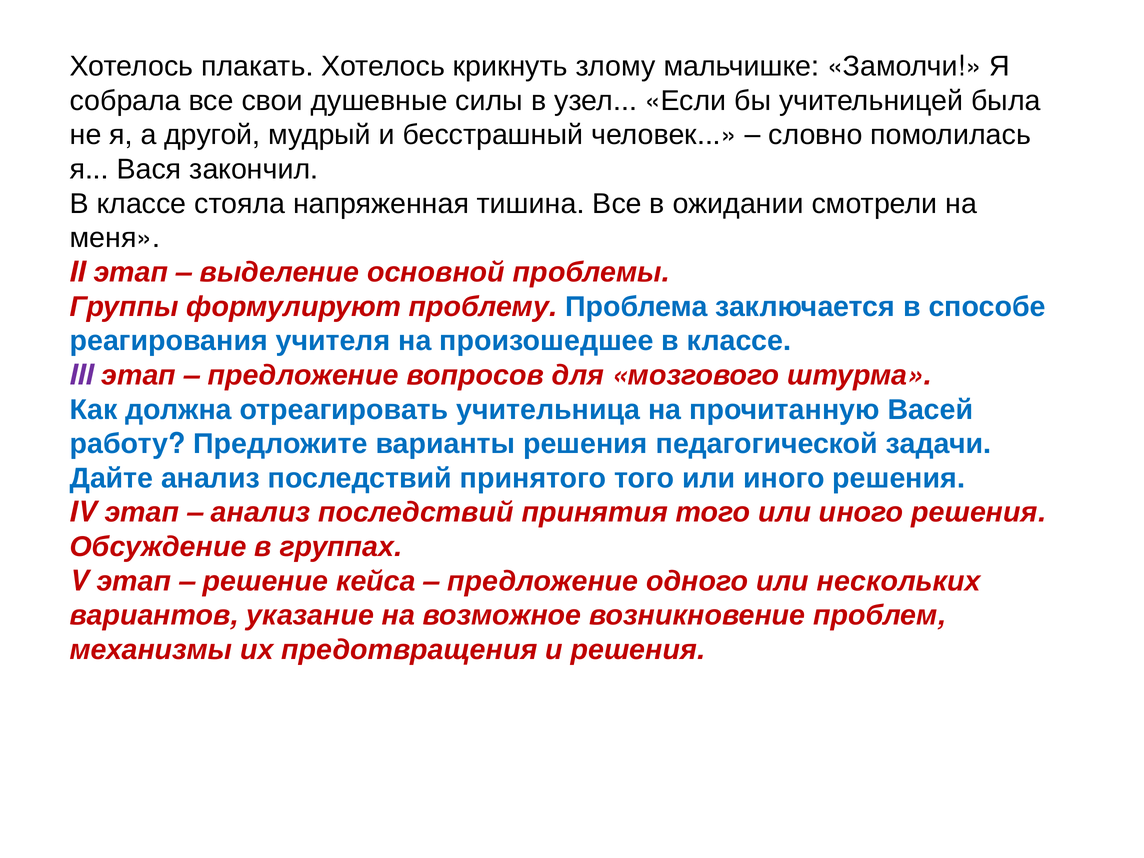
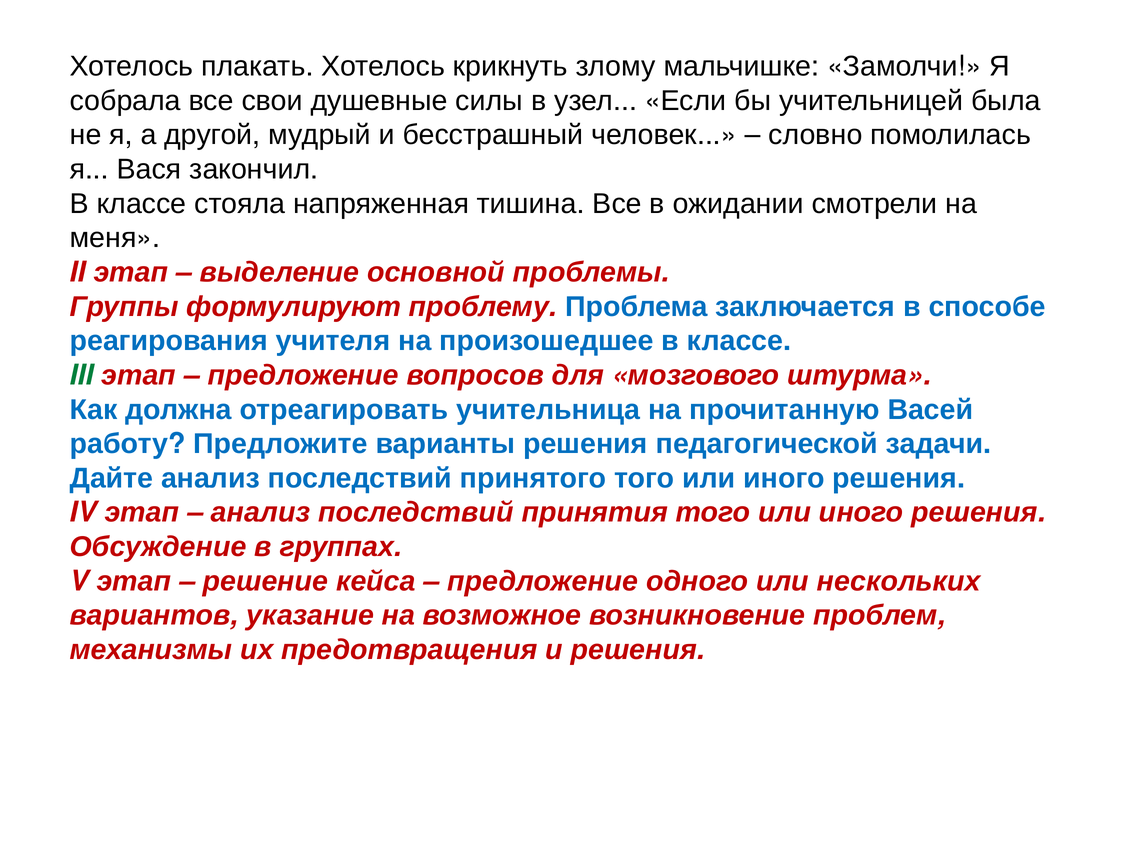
III colour: purple -> green (82, 375)
